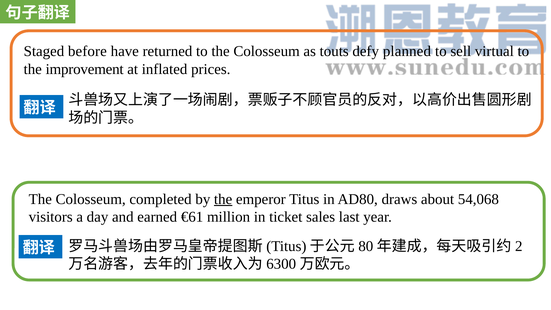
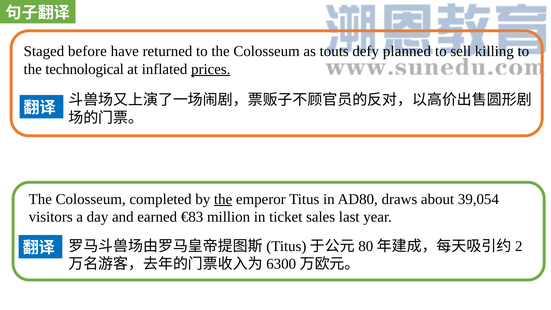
virtual: virtual -> killing (494, 51)
improvement: improvement -> technological (85, 69)
prices underline: none -> present (211, 69)
54,068: 54,068 -> 39,054 (478, 199)
€61: €61 -> €83 (192, 217)
